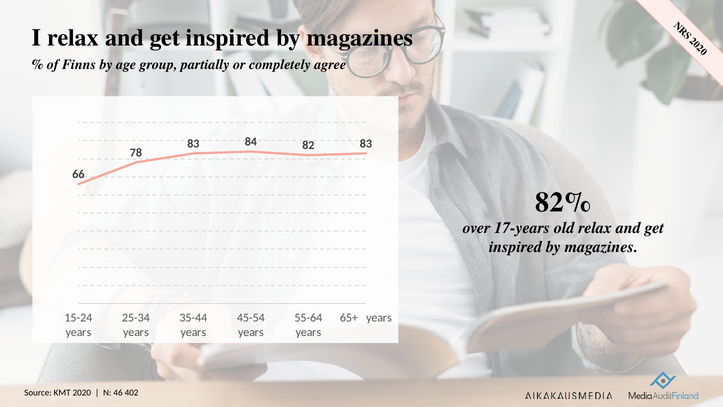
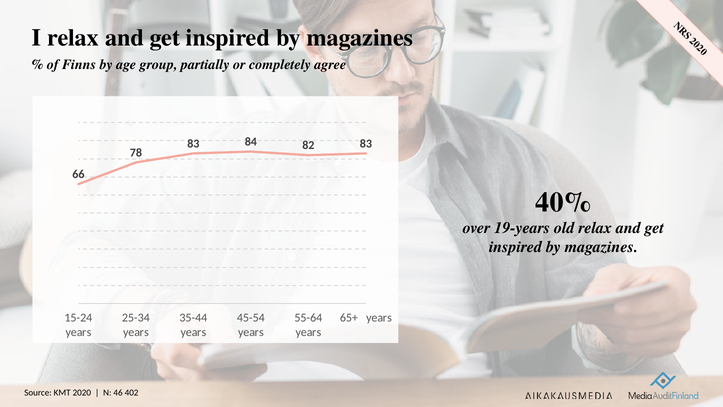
82%: 82% -> 40% (564, 202)
17-years: 17-years -> 19-years (522, 228)
